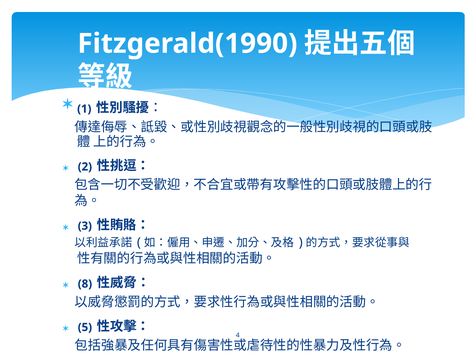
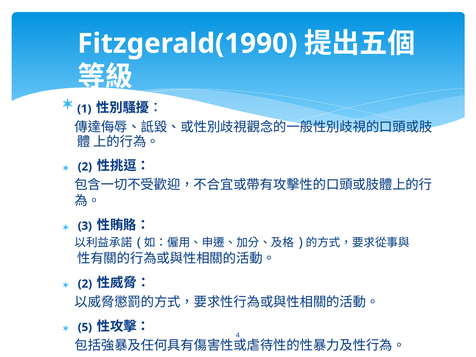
8: 8 -> 2 (85, 284)
